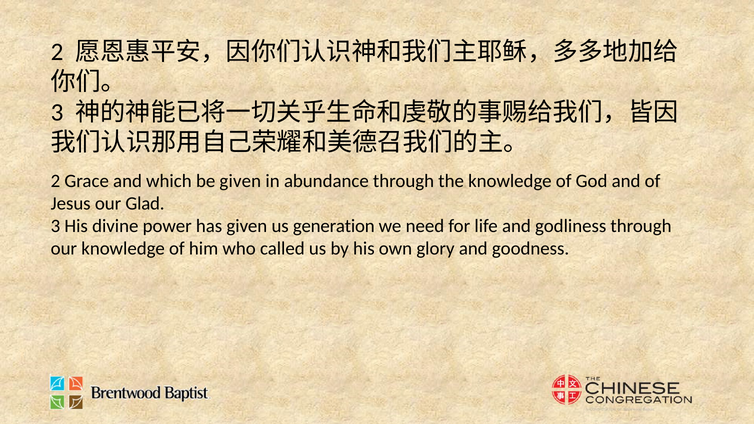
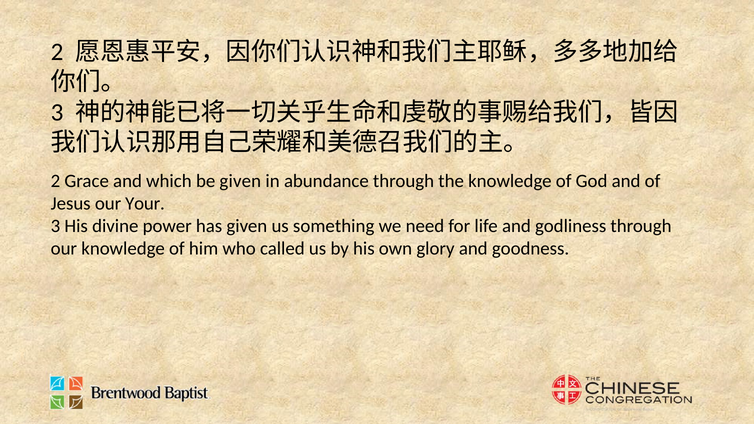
Glad: Glad -> Your (145, 204)
generation: generation -> something (334, 226)
